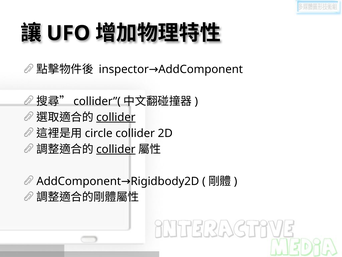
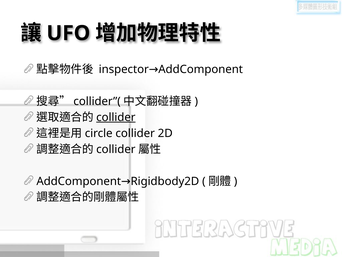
collider underline: present -> none (116, 149)
